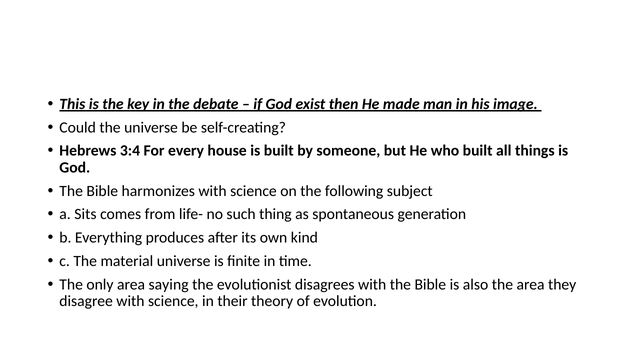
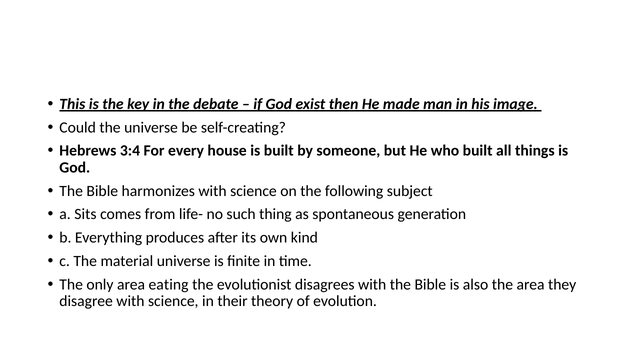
saying: saying -> eating (169, 285)
